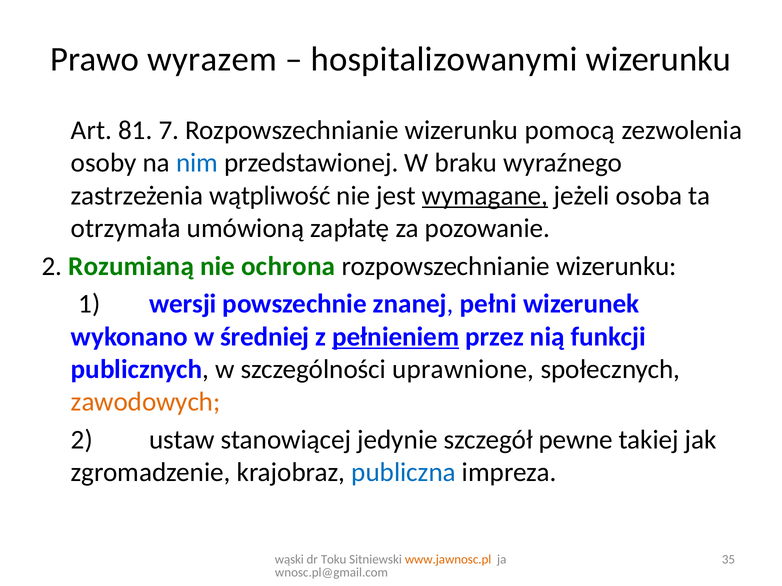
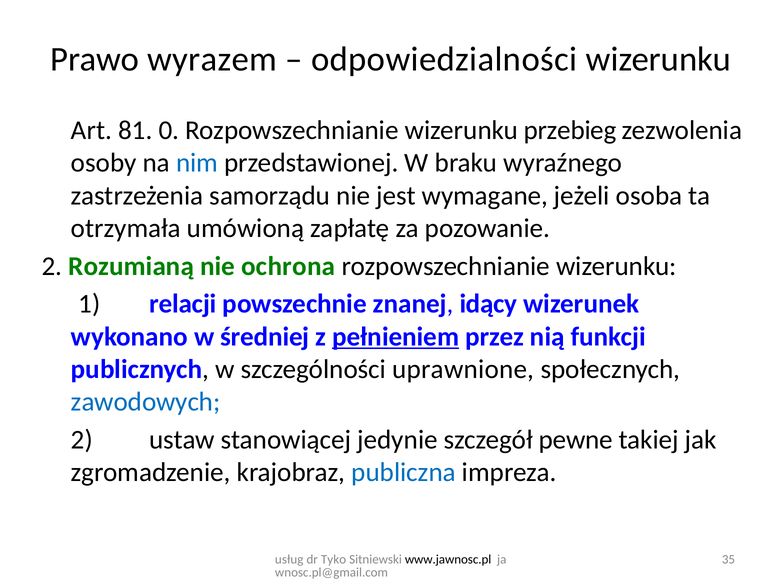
hospitalizowanymi: hospitalizowanymi -> odpowiedzialności (444, 59)
7: 7 -> 0 (169, 131)
pomocą: pomocą -> przebieg (570, 131)
wątpliwość: wątpliwość -> samorządu (270, 196)
wymagane underline: present -> none (485, 196)
wersji: wersji -> relacji (183, 304)
pełni: pełni -> idący (488, 304)
zawodowych colour: orange -> blue (146, 402)
wąski: wąski -> usług (289, 560)
Toku: Toku -> Tyko (334, 560)
www.jawnosc.pl colour: orange -> black (448, 560)
